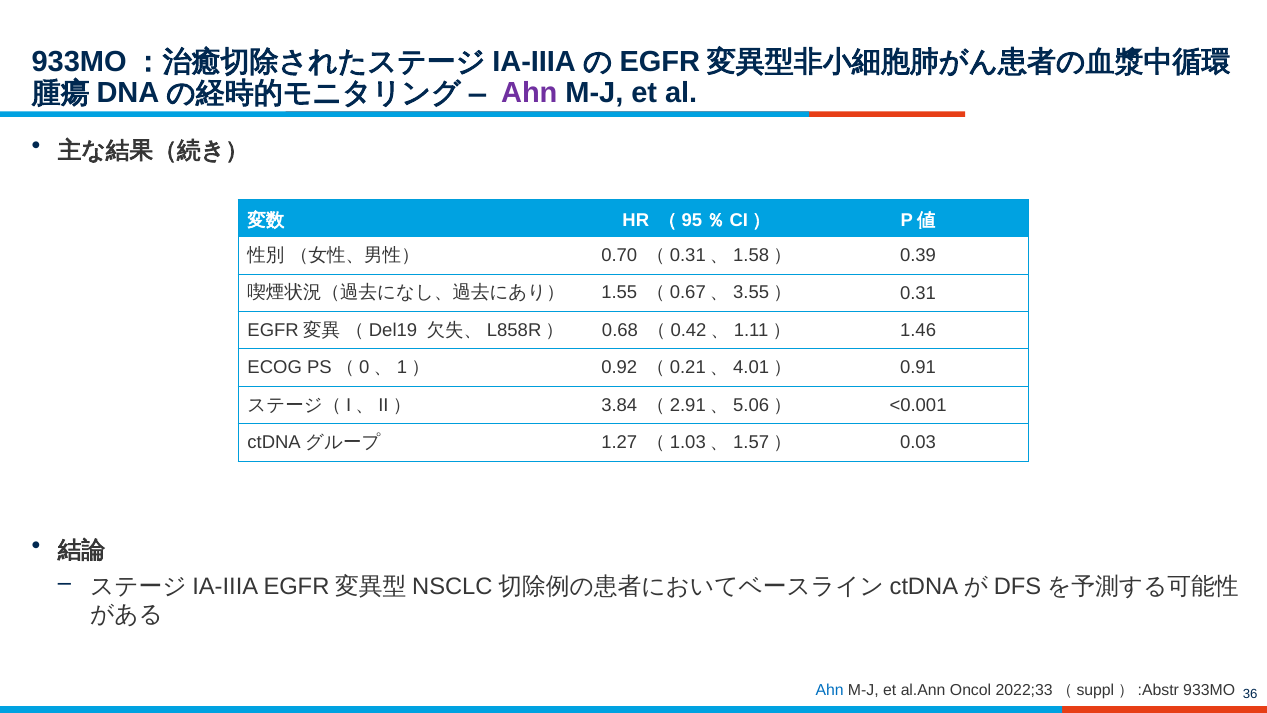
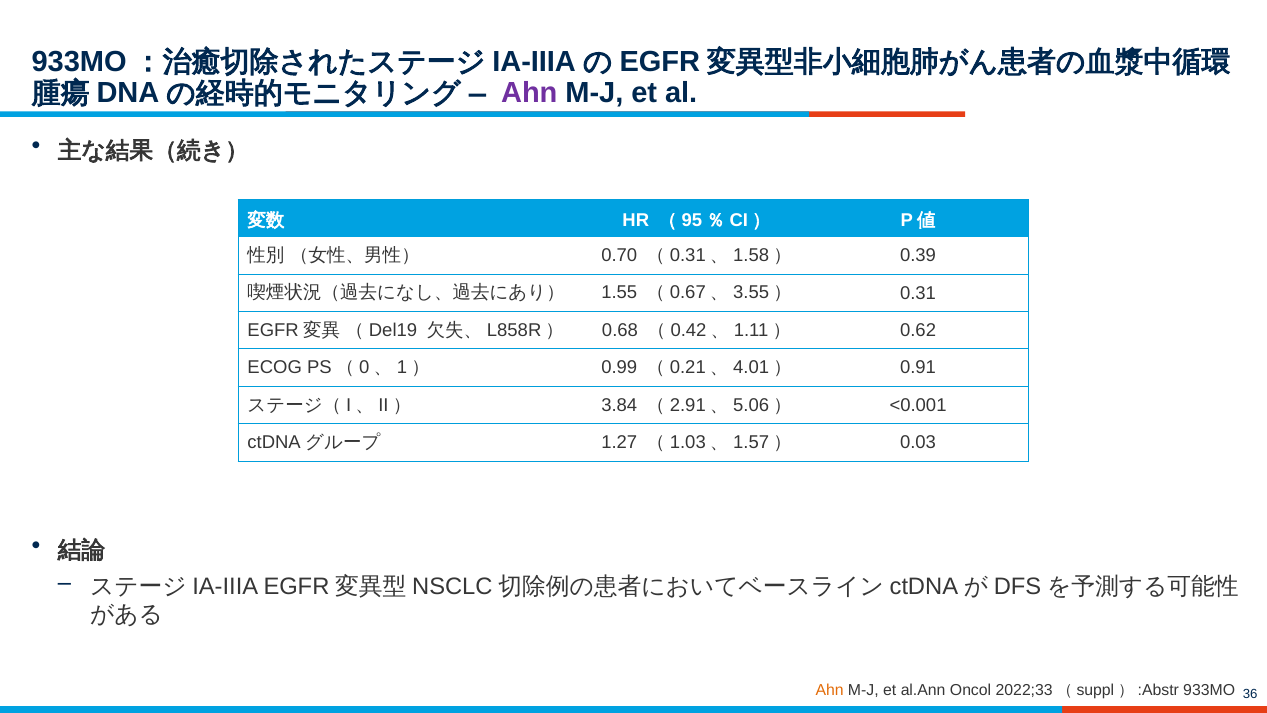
1.46: 1.46 -> 0.62 (918, 330)
0.92: 0.92 -> 0.99 (619, 367)
Ahn colour: blue -> orange (830, 690)
